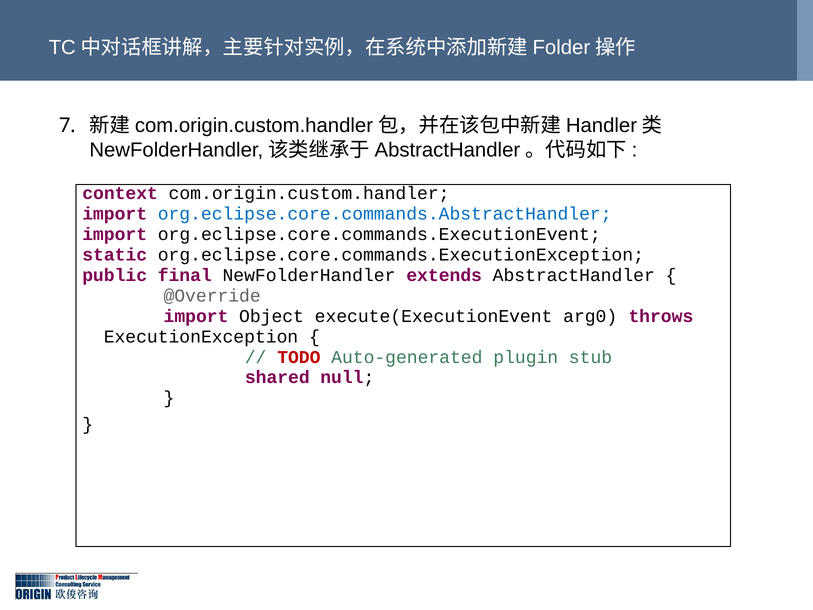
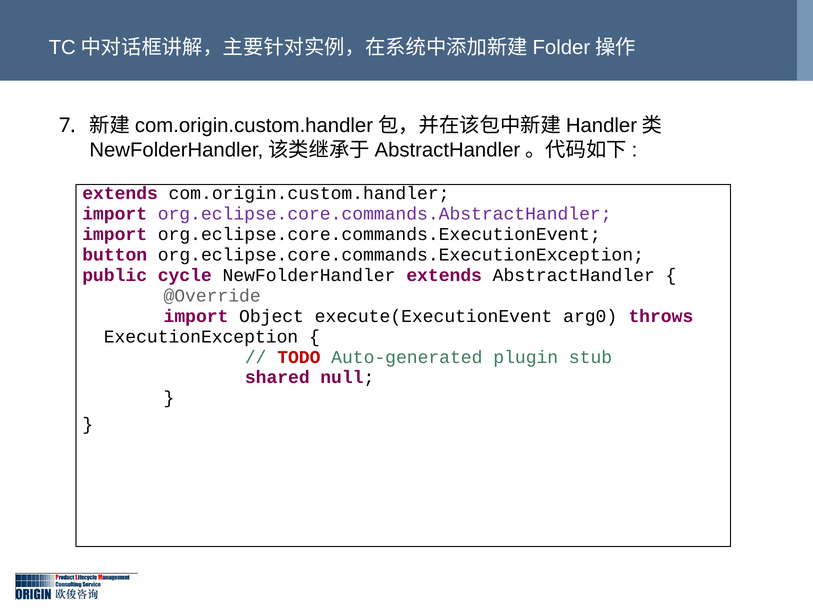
context: context -> extends (120, 193)
org.eclipse.core.commands.AbstractHandler colour: blue -> purple (385, 214)
static: static -> button (115, 255)
final: final -> cycle (185, 275)
